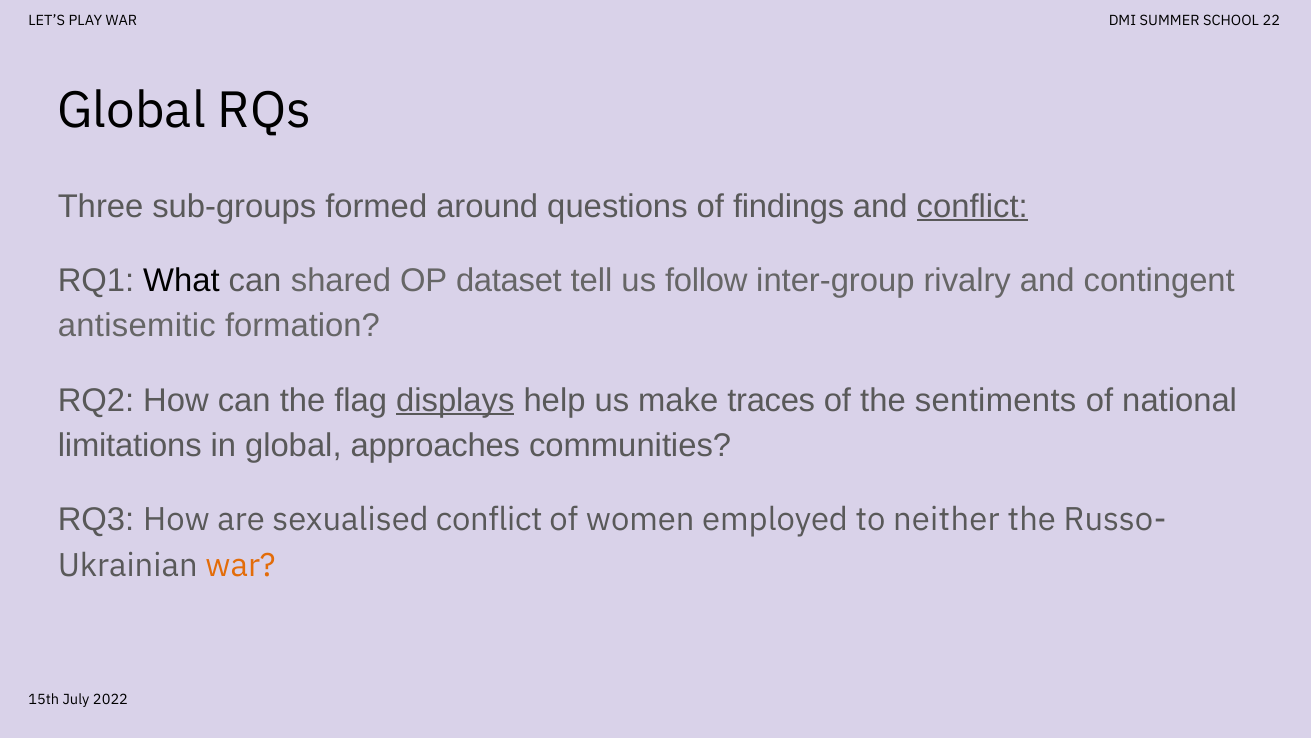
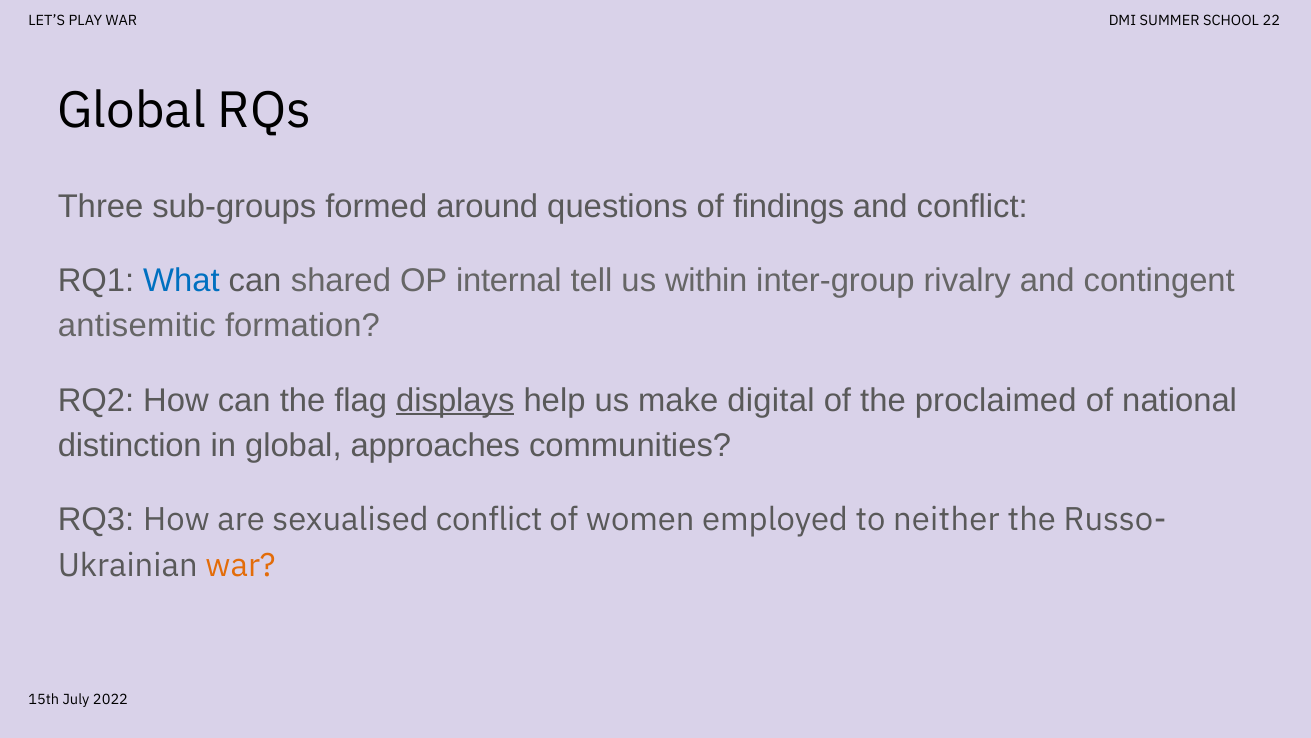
conflict underline: present -> none (972, 206)
What colour: black -> blue (181, 280)
dataset: dataset -> internal (509, 280)
follow: follow -> within (706, 280)
traces: traces -> digital (771, 400)
sentiments: sentiments -> proclaimed (996, 400)
limitations: limitations -> distinction (130, 445)
